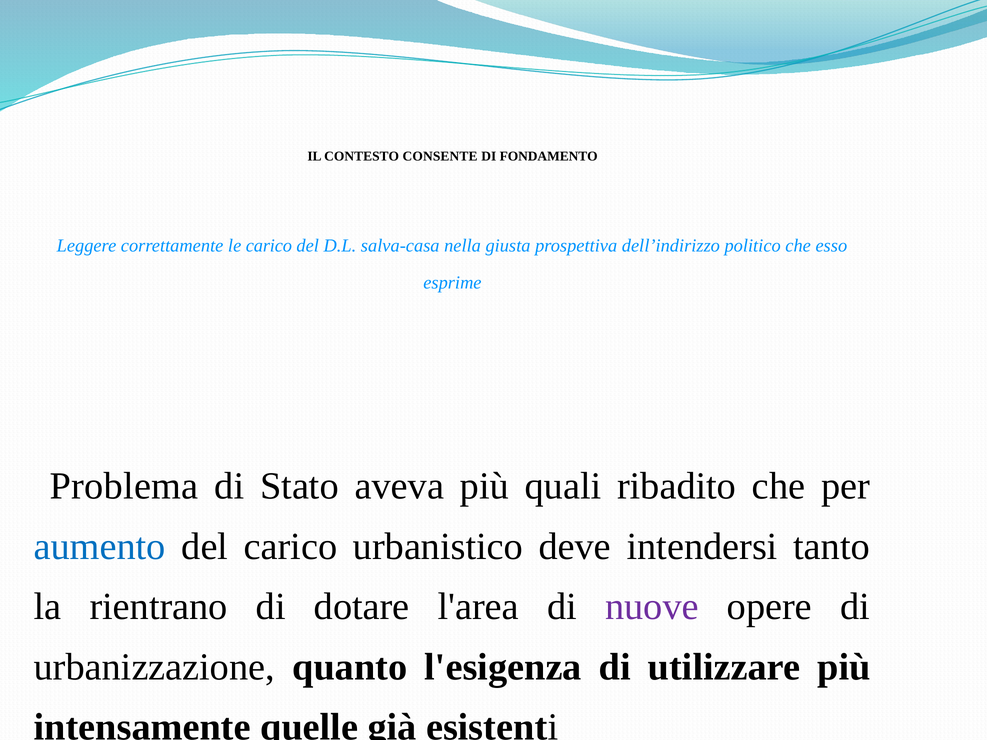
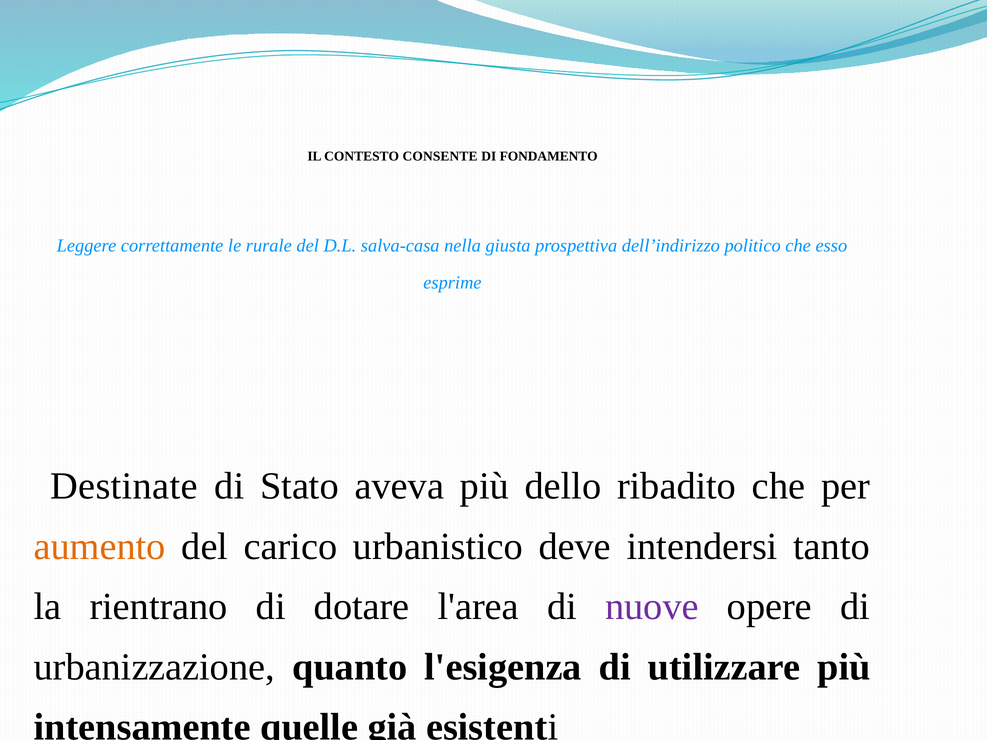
le carico: carico -> rurale (269, 246)
Problema: Problema -> Destinate (124, 486)
quali: quali -> dello (563, 486)
aumento colour: blue -> orange (100, 547)
